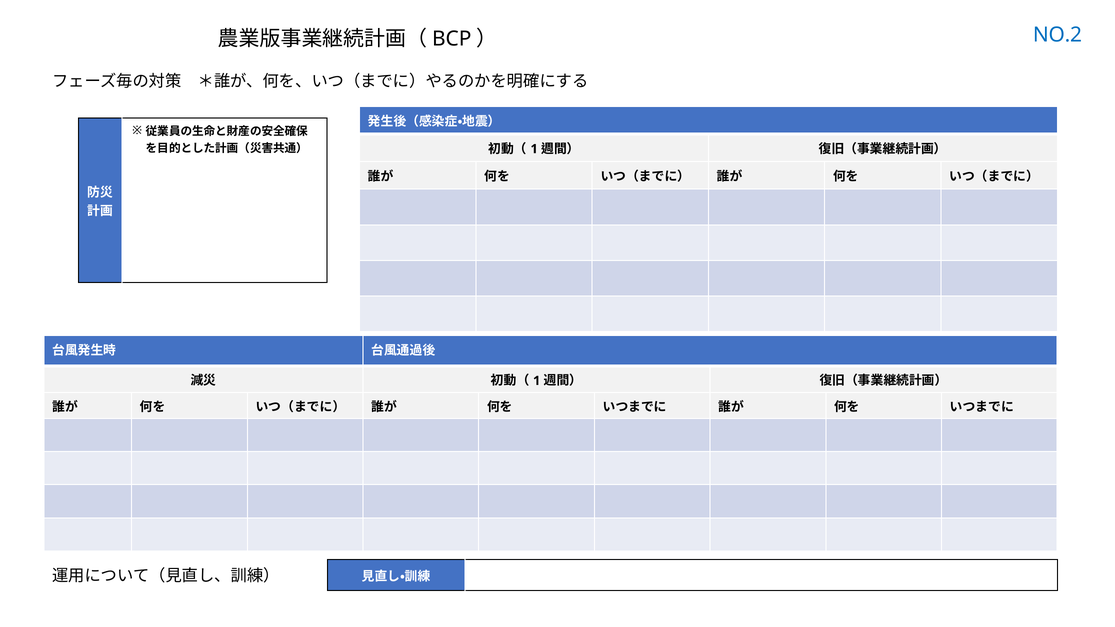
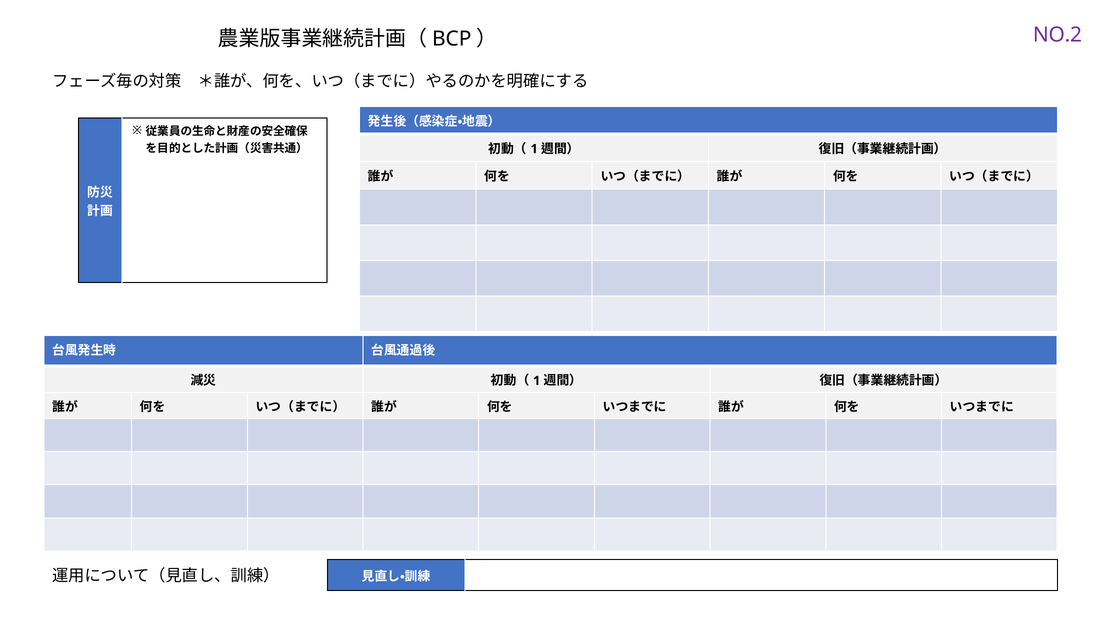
NO.2 colour: blue -> purple (1057, 35)
